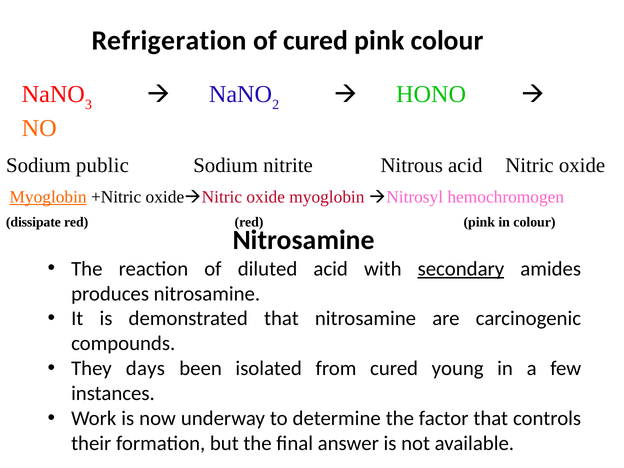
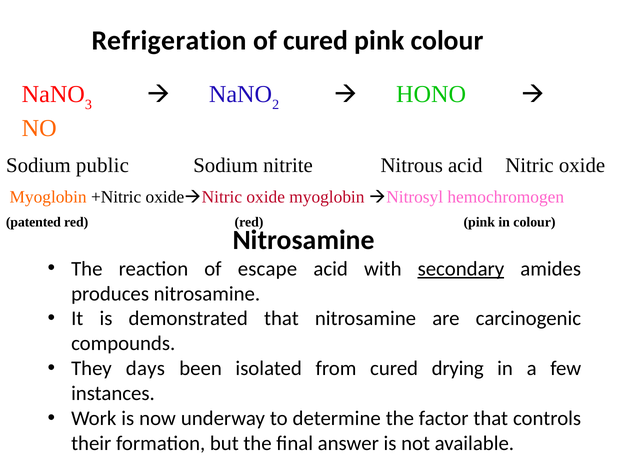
Myoglobin underline: present -> none (48, 197)
dissipate: dissipate -> patented (33, 222)
diluted: diluted -> escape (267, 269)
young: young -> drying (458, 369)
